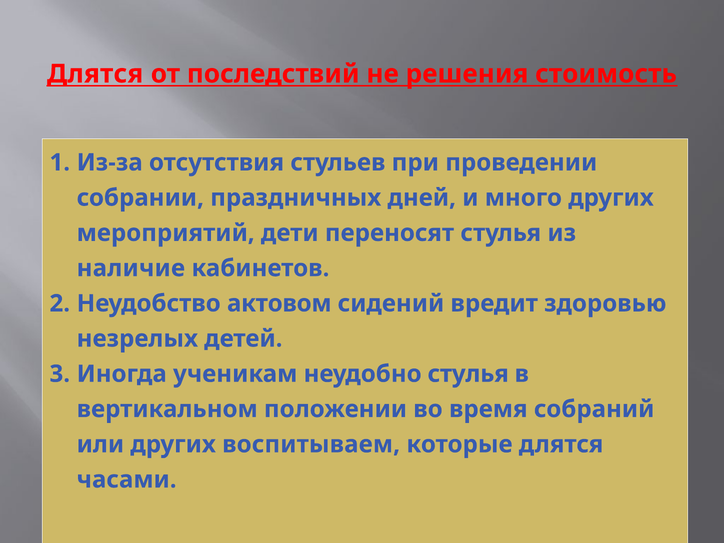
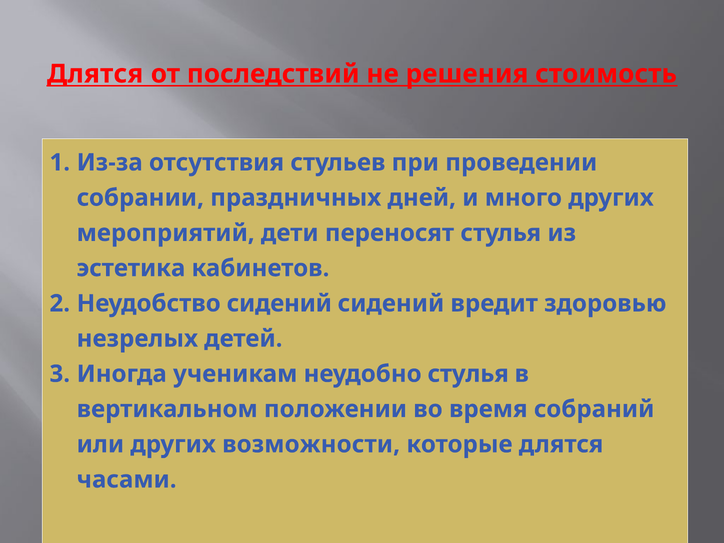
наличие: наличие -> эстетика (131, 268)
Неудобство актовом: актовом -> сидений (279, 303)
воспитываем: воспитываем -> возможности (311, 444)
